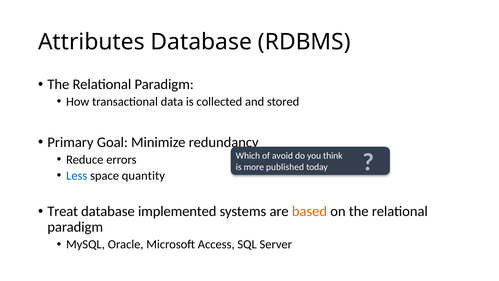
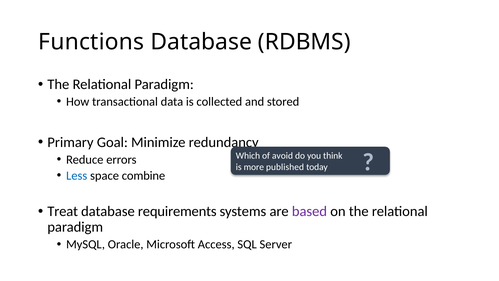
Attributes: Attributes -> Functions (91, 42)
quantity: quantity -> combine (143, 175)
implemented: implemented -> requirements (177, 211)
based colour: orange -> purple (309, 211)
